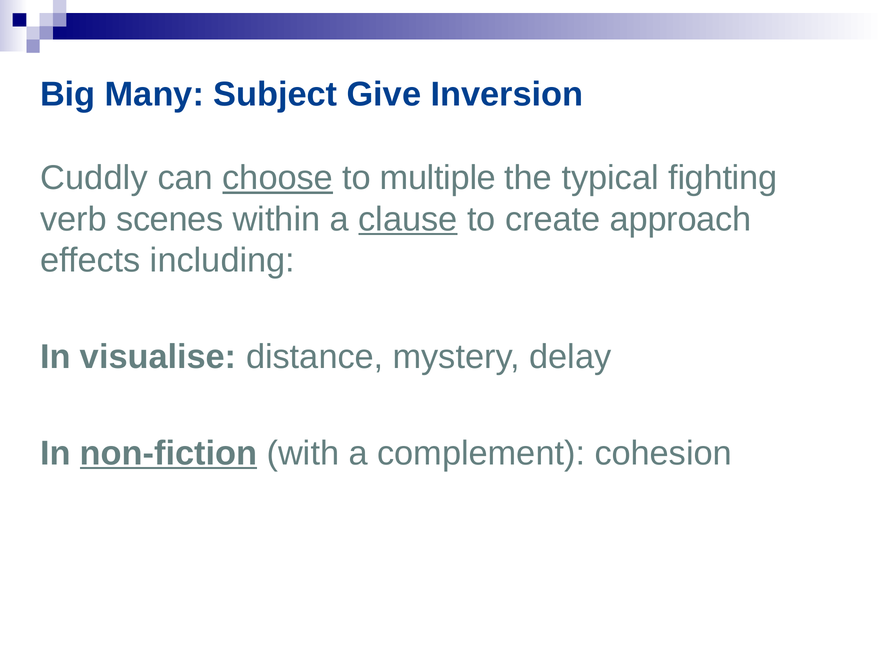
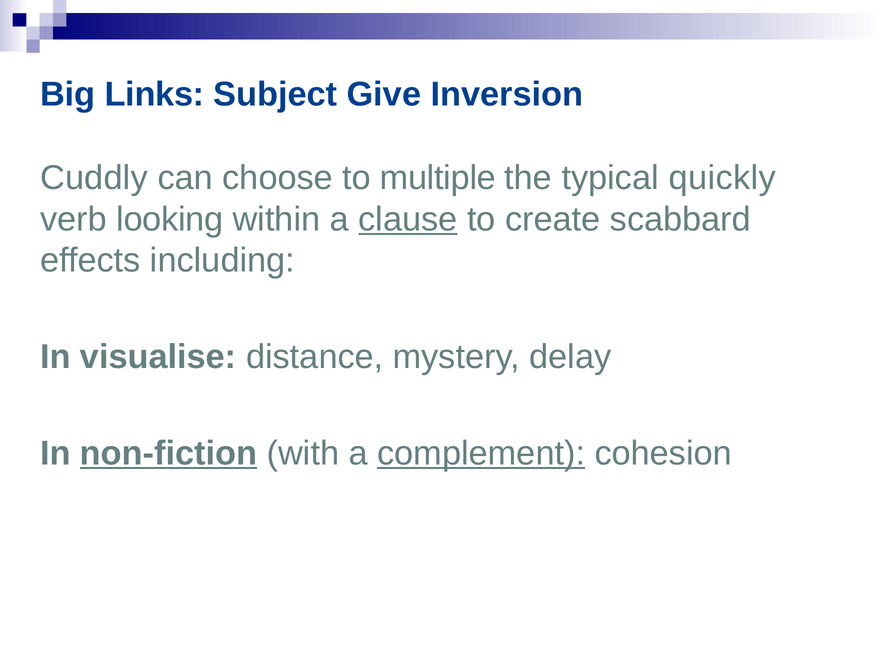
Many: Many -> Links (155, 94)
choose underline: present -> none (278, 178)
fighting: fighting -> quickly (722, 178)
scenes: scenes -> looking (170, 219)
approach: approach -> scabbard (680, 219)
complement underline: none -> present (481, 453)
